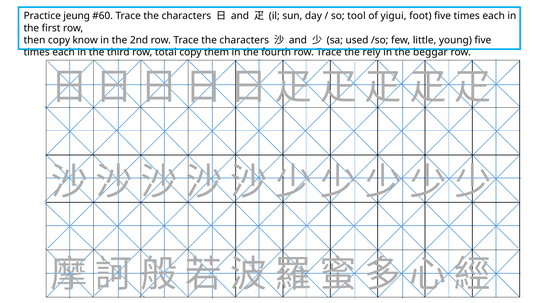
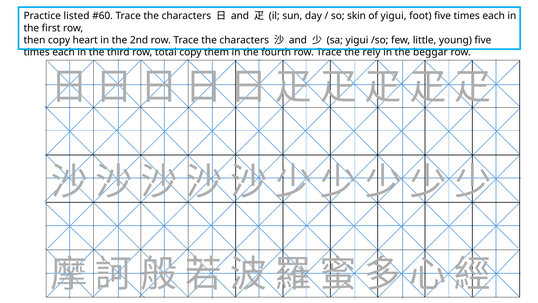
jeung: jeung -> listed (77, 16)
tool: tool -> skin (357, 16)
know: know -> heart (85, 40)
sa used: used -> yigui (357, 40)
